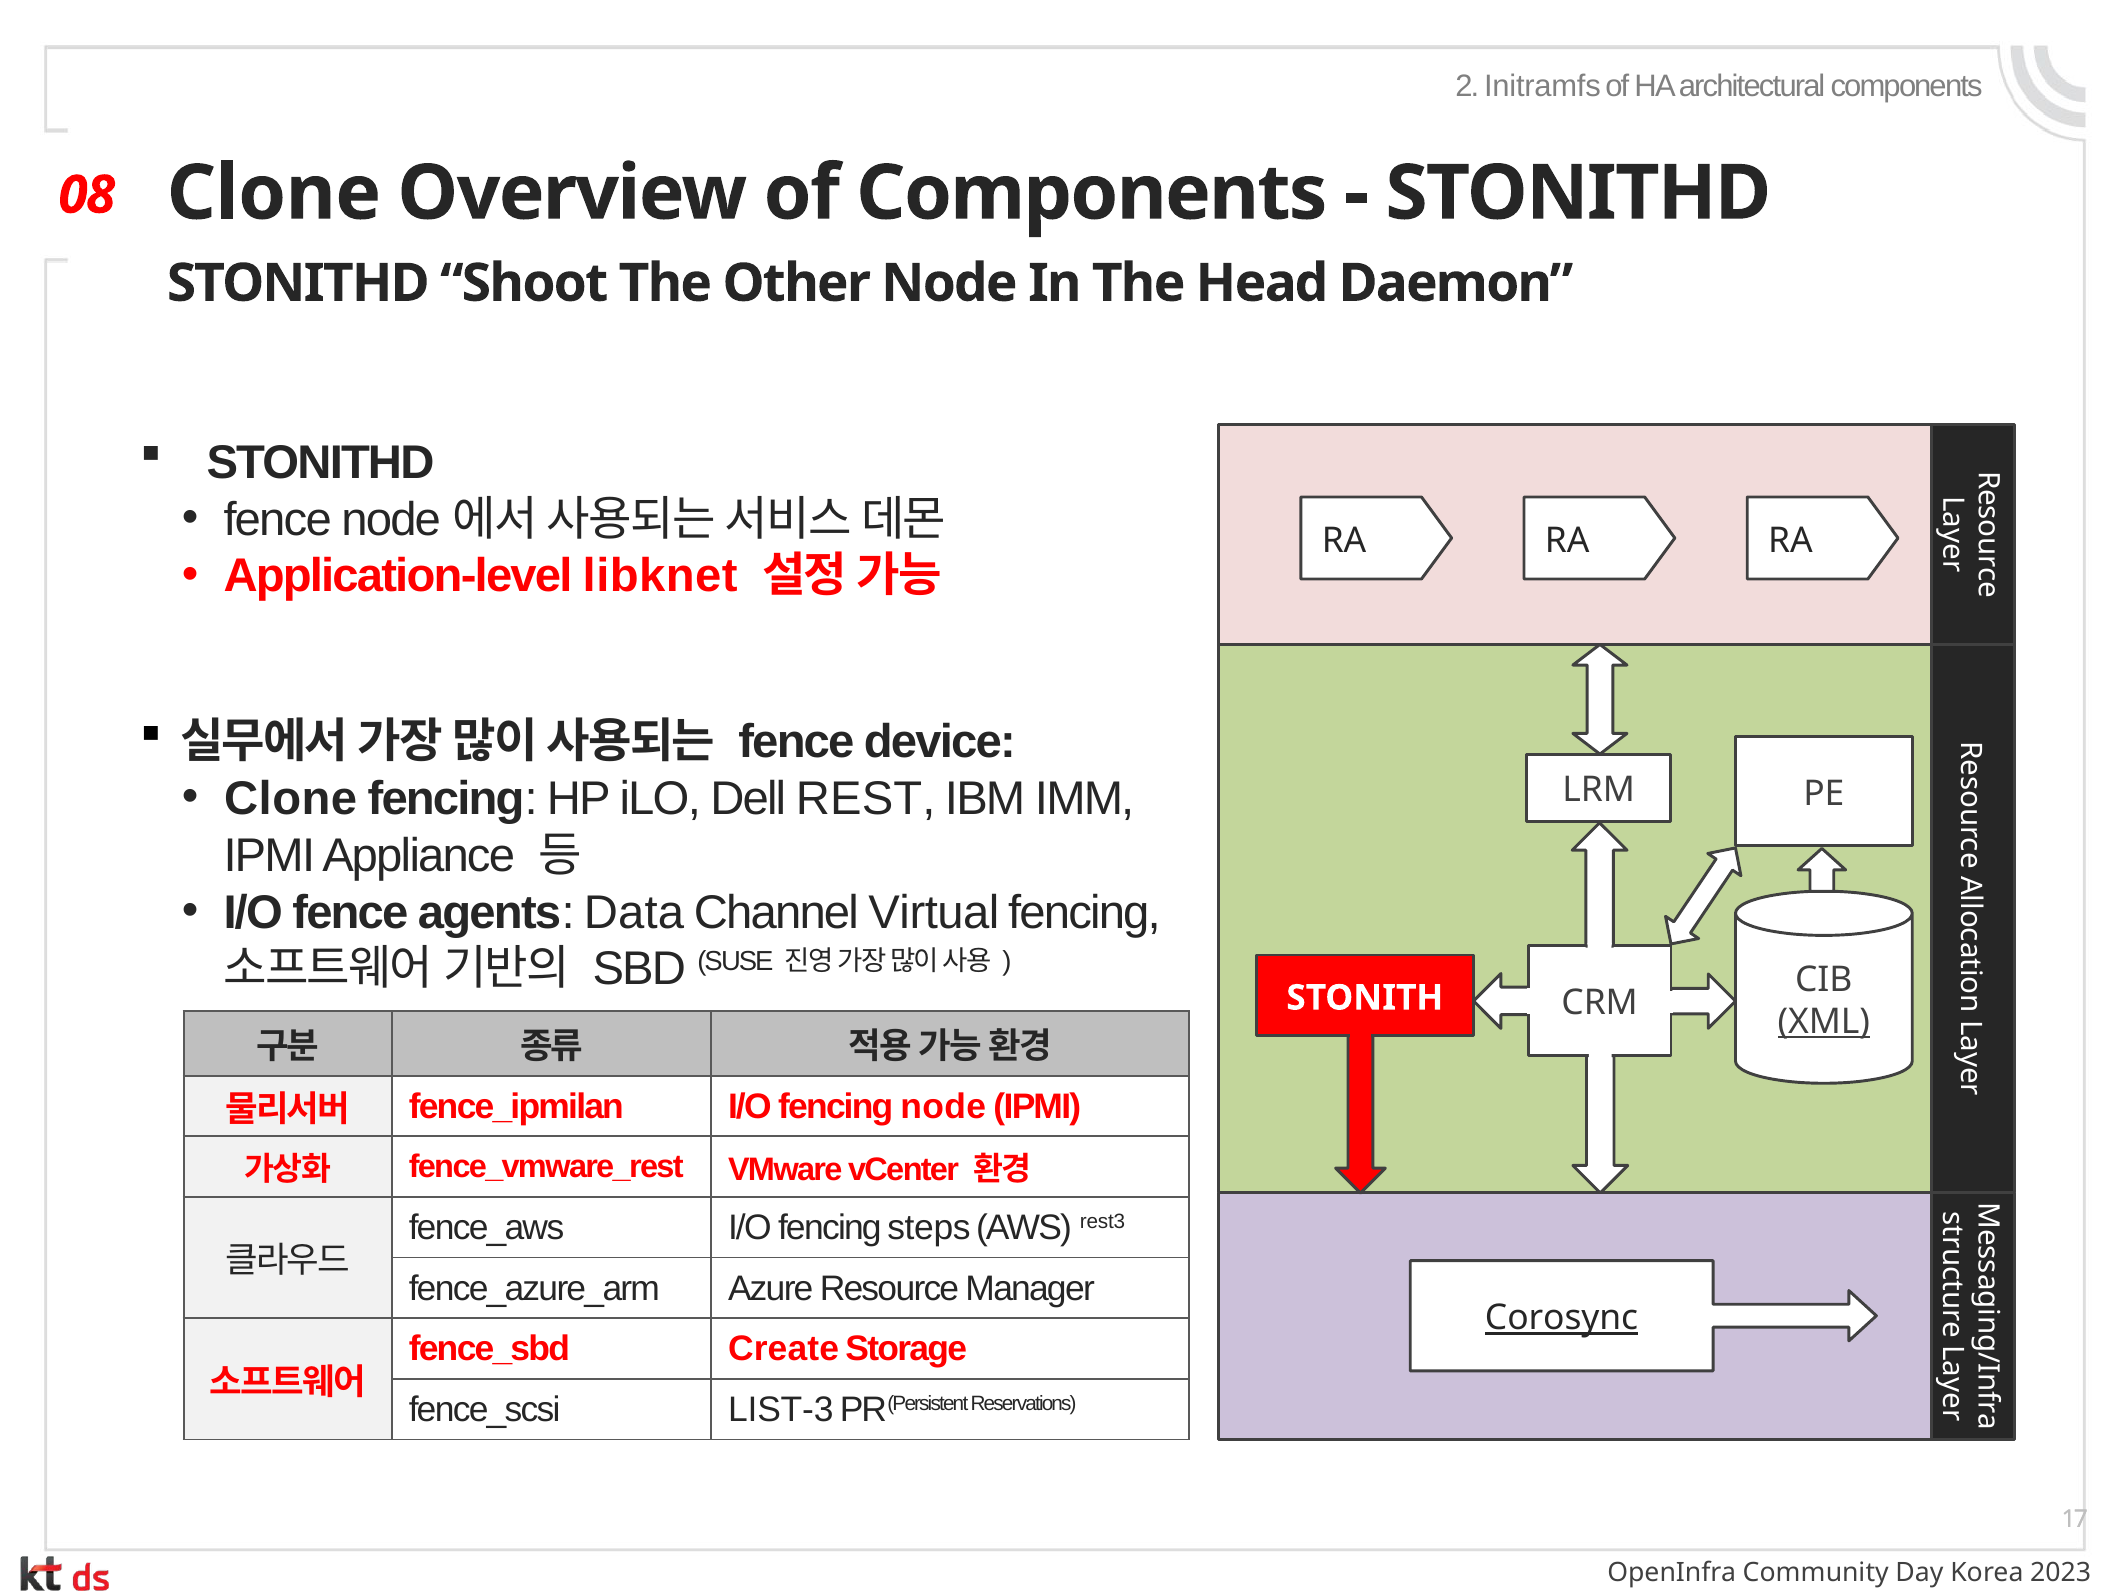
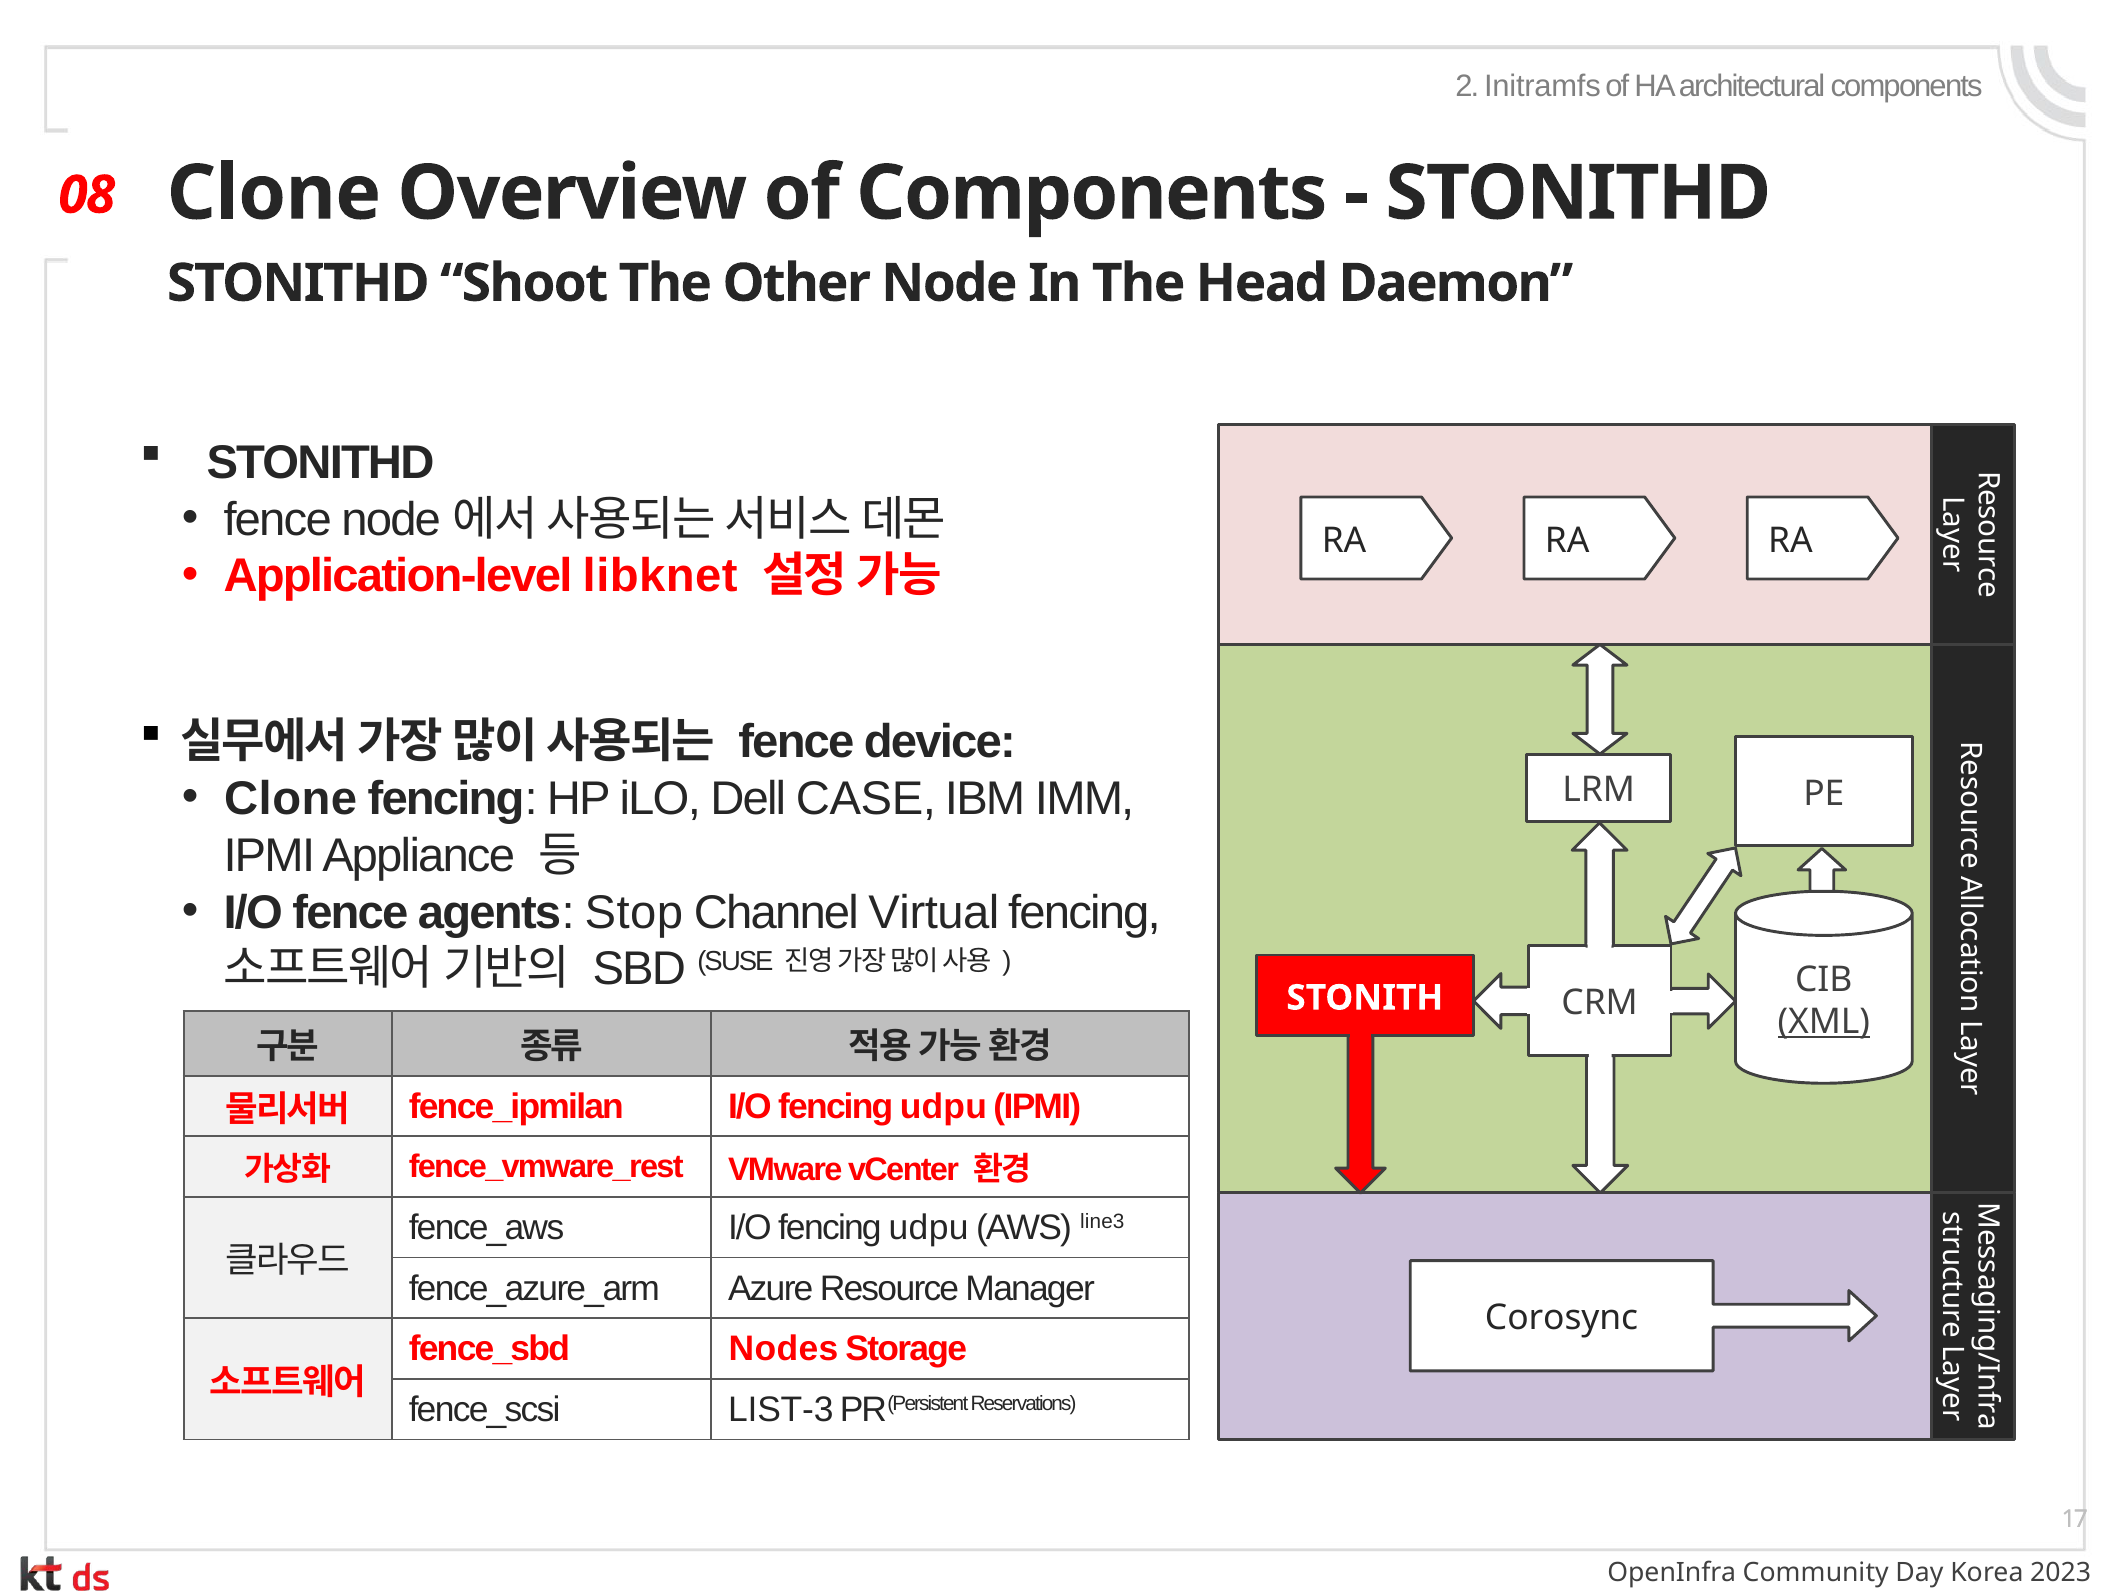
REST: REST -> CASE (866, 799)
Data: Data -> Stop (634, 912)
node: node -> udpu (943, 1107)
steps: steps -> udpu (929, 1228)
rest3: rest3 -> line3 (1102, 1222)
Corosync underline: present -> none (1562, 1318)
Create: Create -> Nodes (783, 1349)
